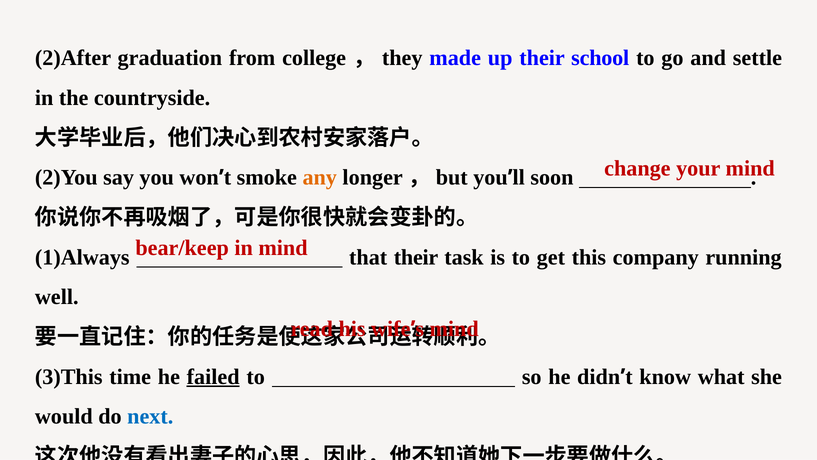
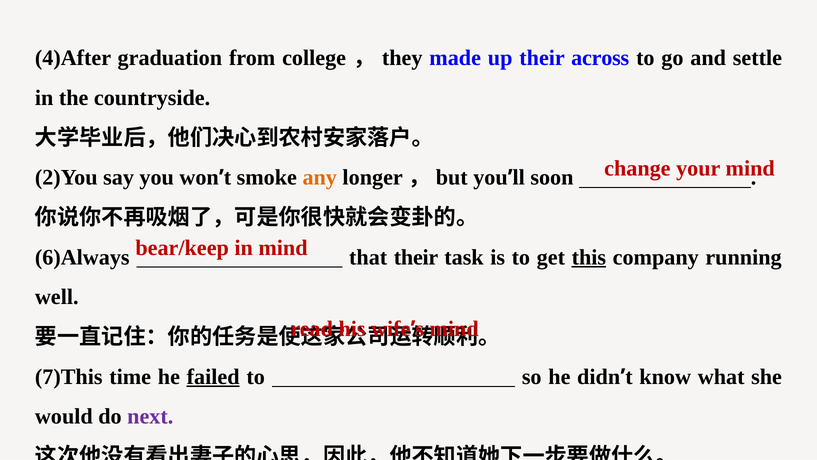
2)After: 2)After -> 4)After (73, 58)
school: school -> across (600, 58)
1)Always: 1)Always -> 6)Always (82, 257)
this underline: none -> present (589, 257)
3)This: 3)This -> 7)This (69, 377)
next colour: blue -> purple (150, 416)
